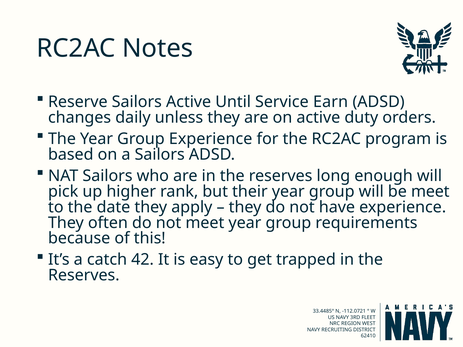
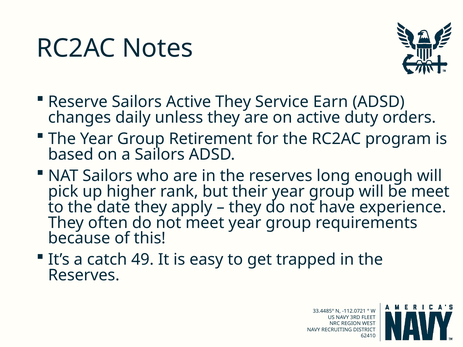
Active Until: Until -> They (233, 102)
Group Experience: Experience -> Retirement (211, 139)
42: 42 -> 49 (143, 260)
